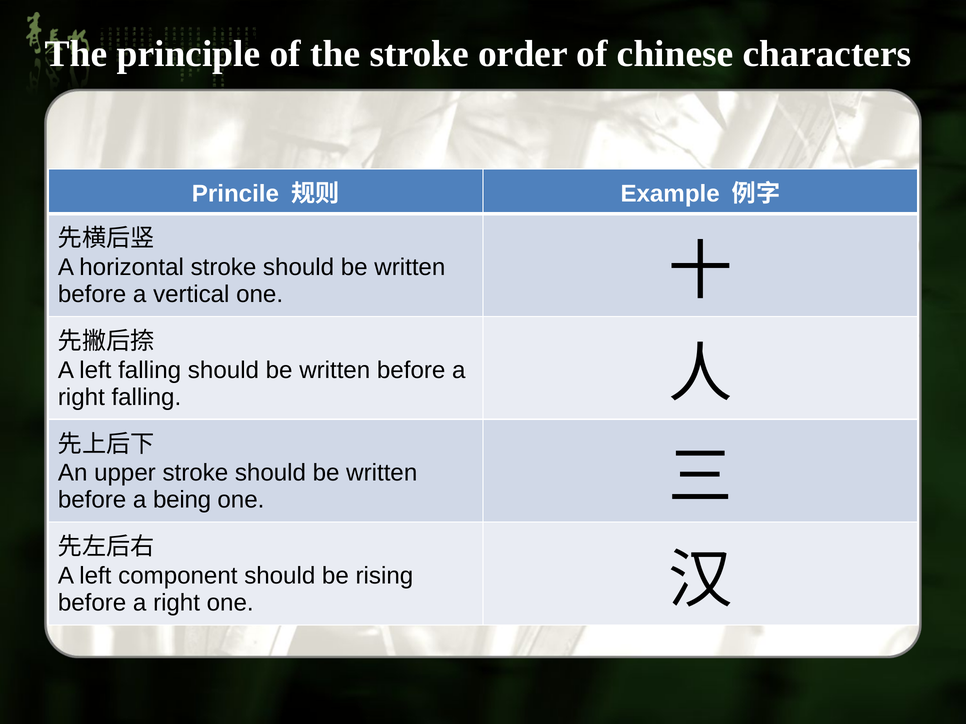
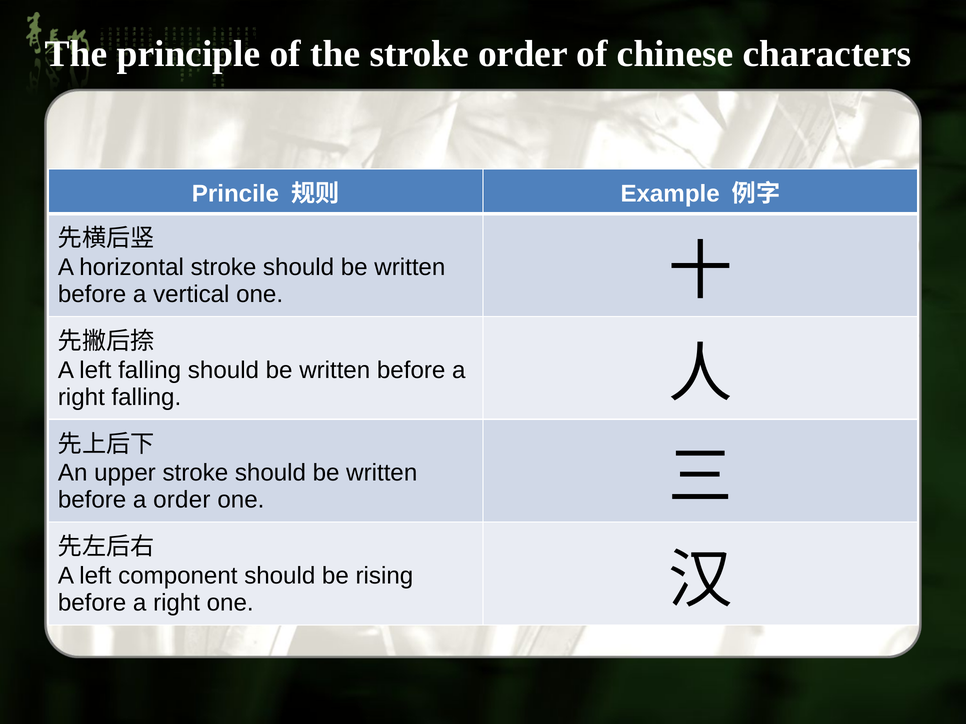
a being: being -> order (182, 500)
